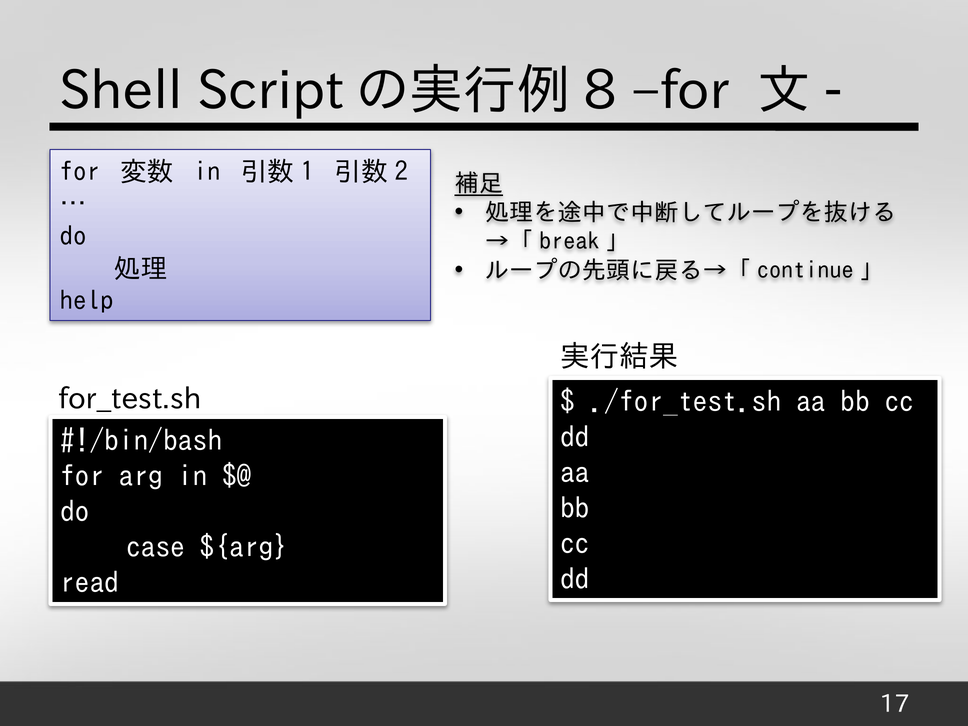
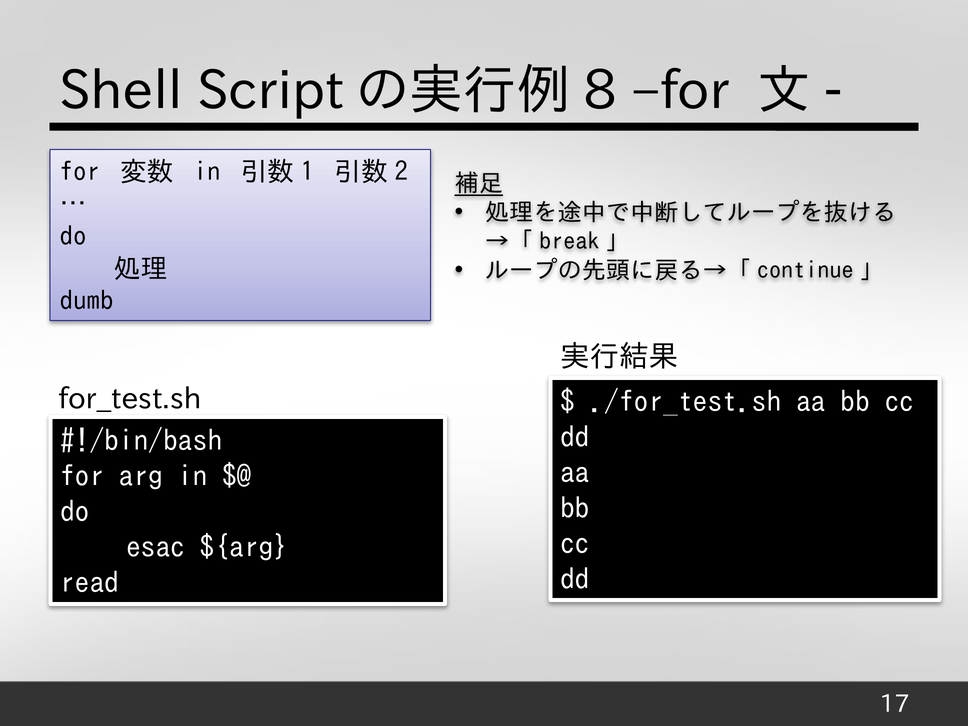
help: help -> dumb (87, 301)
case: case -> esac (156, 548)
